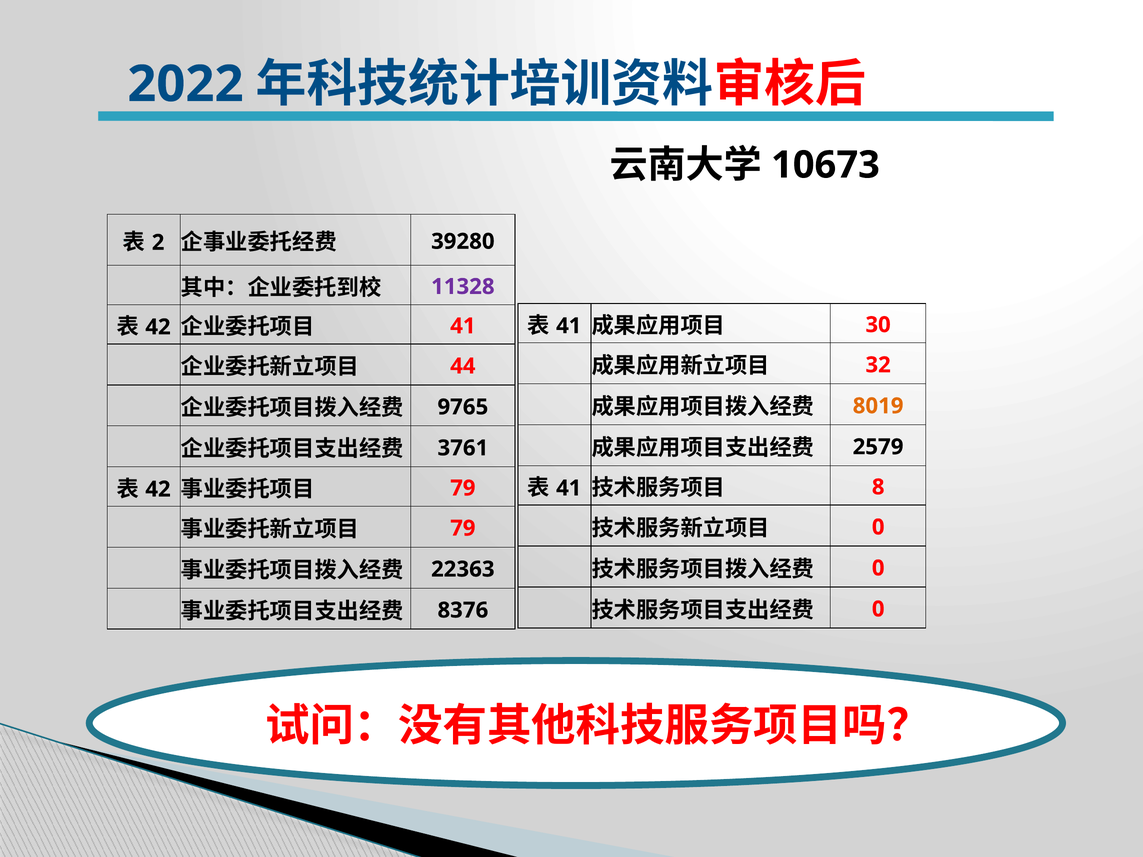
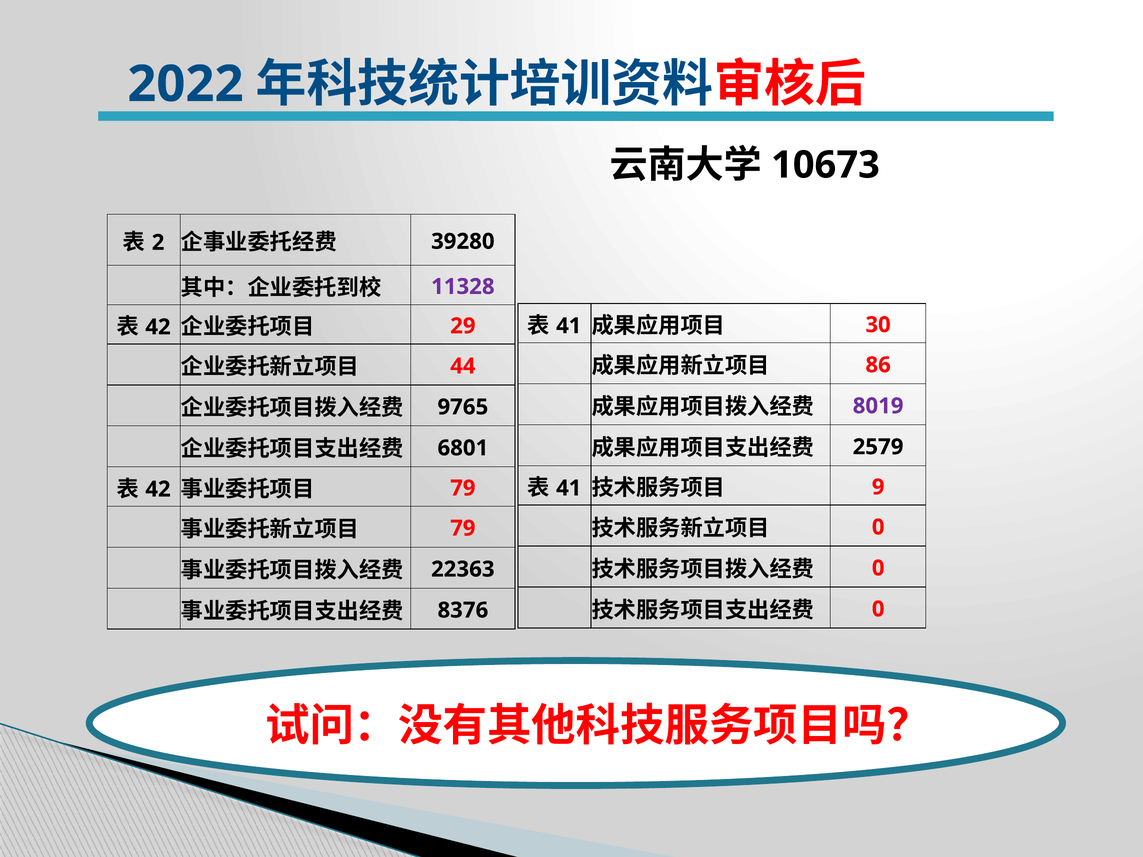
41: 41 -> 29 (463, 326)
32: 32 -> 86 (878, 365)
8019 colour: orange -> purple (878, 406)
3761: 3761 -> 6801 (463, 448)
8: 8 -> 9 (878, 487)
